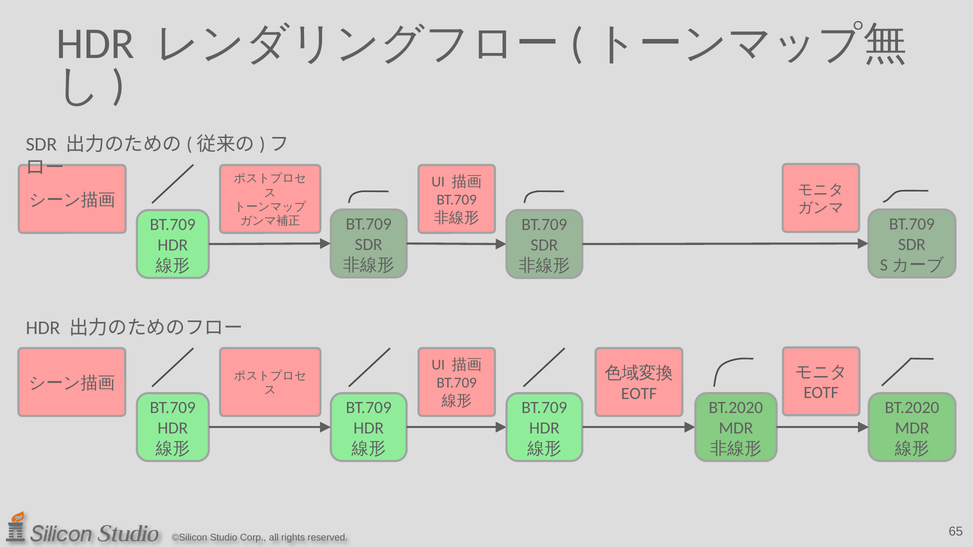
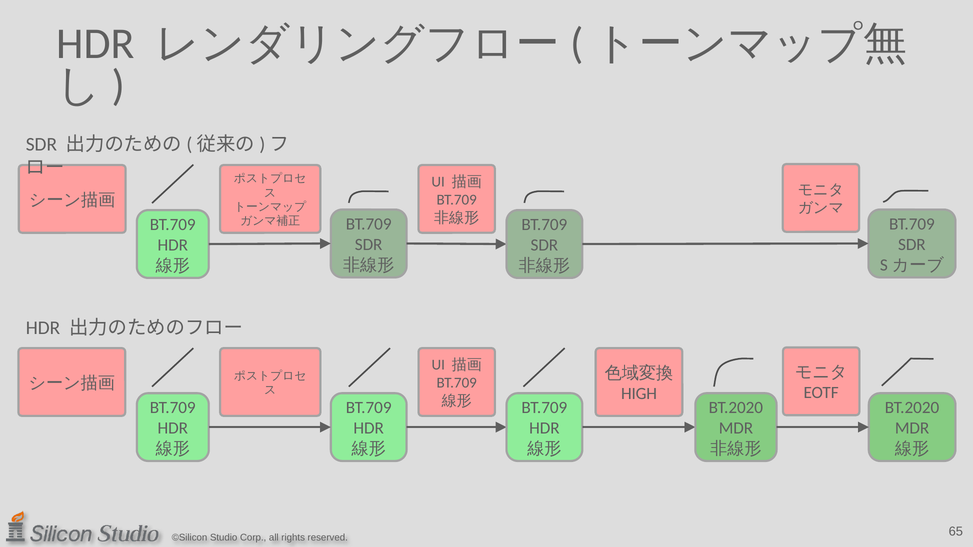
EOTF: EOTF -> HIGH (639, 394)
